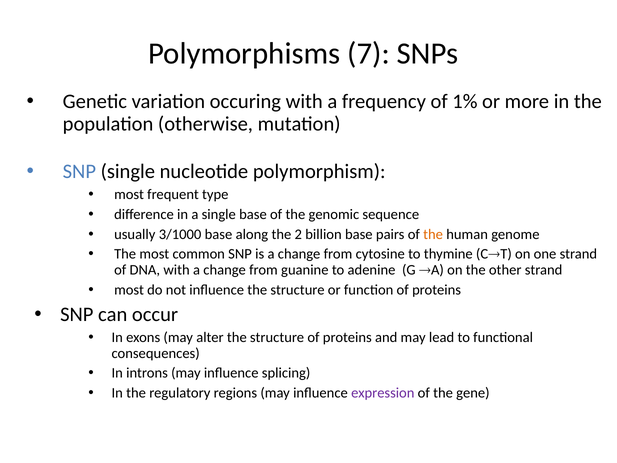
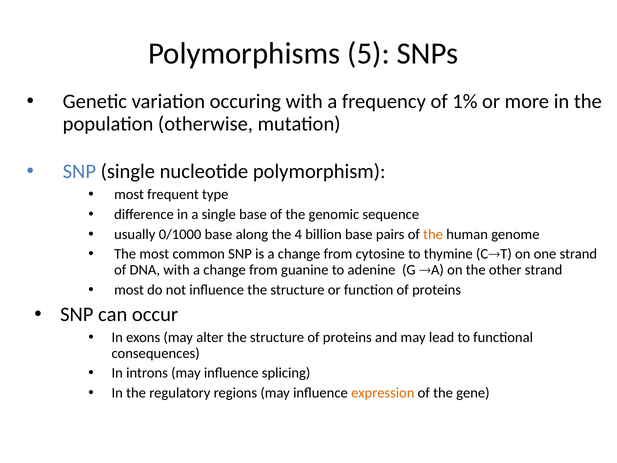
7: 7 -> 5 (369, 54)
3/1000: 3/1000 -> 0/1000 (180, 234)
2: 2 -> 4 (298, 234)
expression colour: purple -> orange (383, 393)
